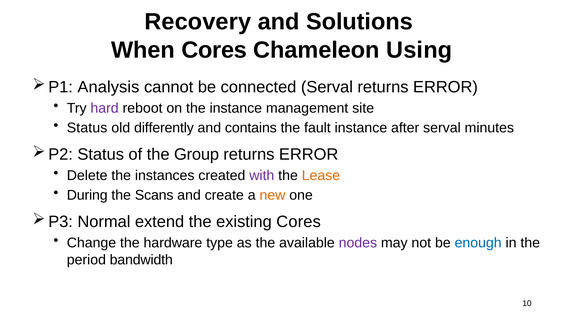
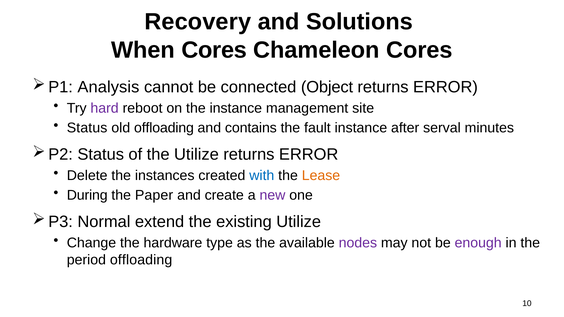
Chameleon Using: Using -> Cores (419, 50)
connected Serval: Serval -> Object (327, 87)
old differently: differently -> offloading (164, 128)
the Group: Group -> Utilize (196, 155)
with colour: purple -> blue (262, 176)
Scans: Scans -> Paper (154, 195)
new colour: orange -> purple (272, 195)
existing Cores: Cores -> Utilize (299, 222)
enough colour: blue -> purple (478, 243)
period bandwidth: bandwidth -> offloading (141, 260)
